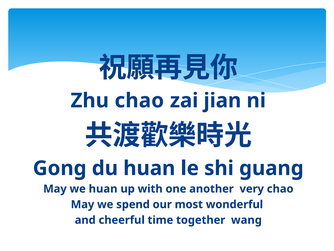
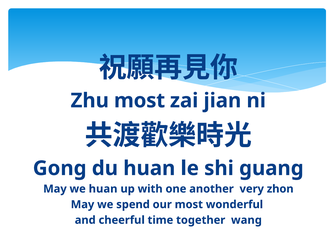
Zhu chao: chao -> most (140, 100)
very chao: chao -> zhon (280, 188)
